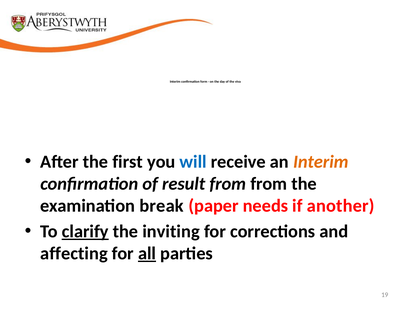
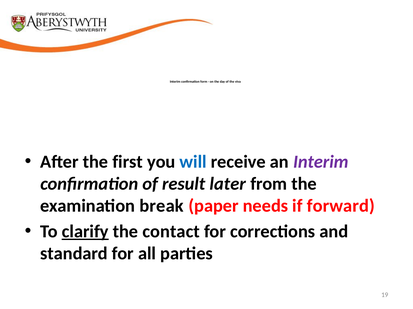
Interim colour: orange -> purple (321, 162)
result from: from -> later (228, 184)
another: another -> forward (341, 206)
inviting: inviting -> contact (171, 232)
affecting: affecting -> standard (74, 254)
all underline: present -> none (147, 254)
